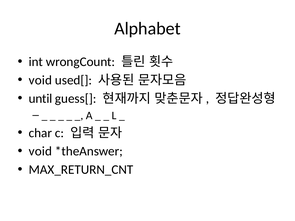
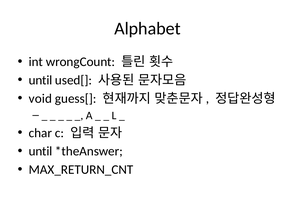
void: void -> until (40, 80)
until: until -> void (40, 99)
void: void -> until (40, 151)
